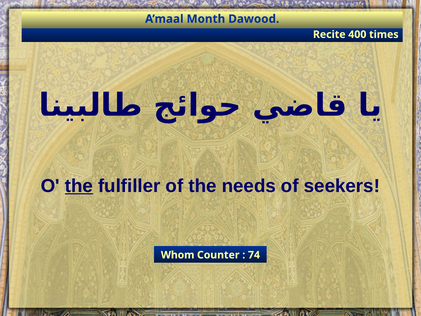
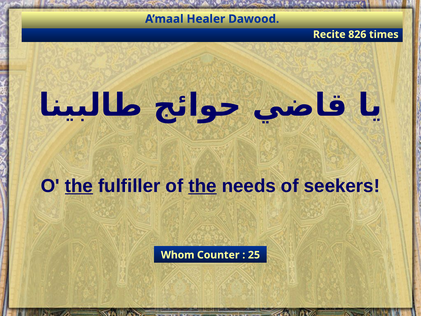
Month: Month -> Healer (206, 19)
400: 400 -> 826 (357, 34)
the underline: none -> present (203, 186)
74: 74 -> 25 (254, 255)
